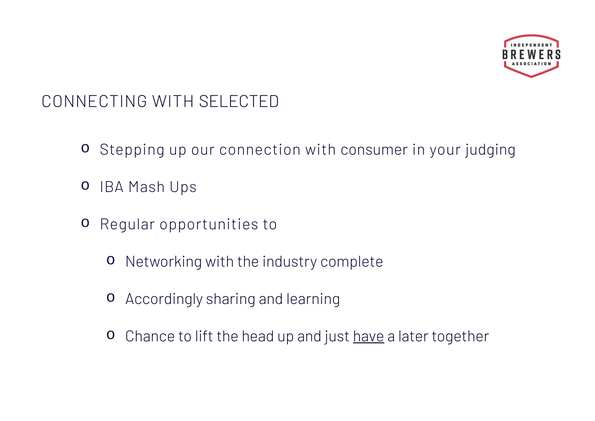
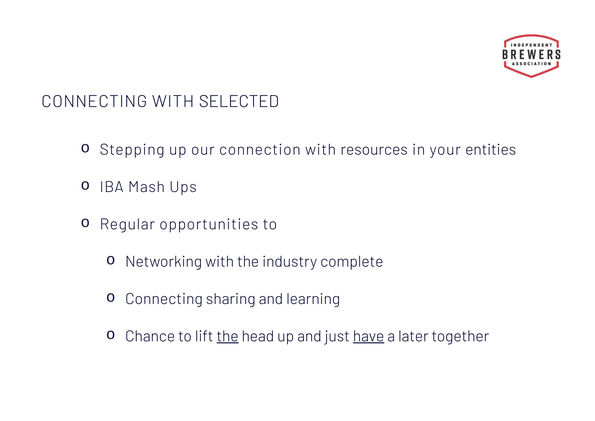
consumer: consumer -> resources (374, 149)
judging: judging -> entities (491, 149)
Accordingly: Accordingly -> Connecting (164, 299)
the underline: none -> present (228, 336)
